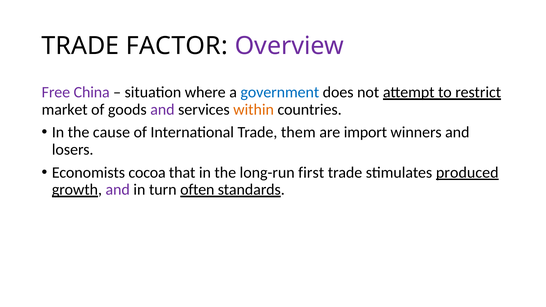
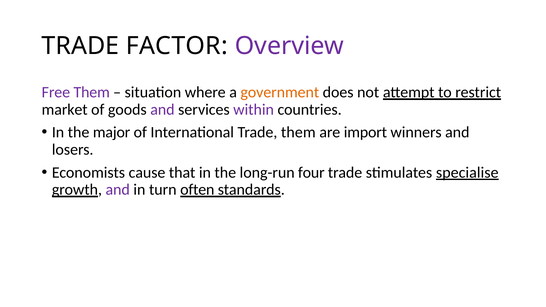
Free China: China -> Them (92, 92)
government colour: blue -> orange (280, 92)
within colour: orange -> purple (254, 110)
cause: cause -> major (112, 132)
cocoa: cocoa -> cause (147, 173)
first: first -> four (311, 173)
produced: produced -> specialise (467, 173)
